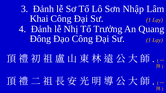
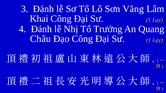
Nhập: Nhập -> Vãng (133, 9)
Đông: Đông -> Châu (40, 39)
